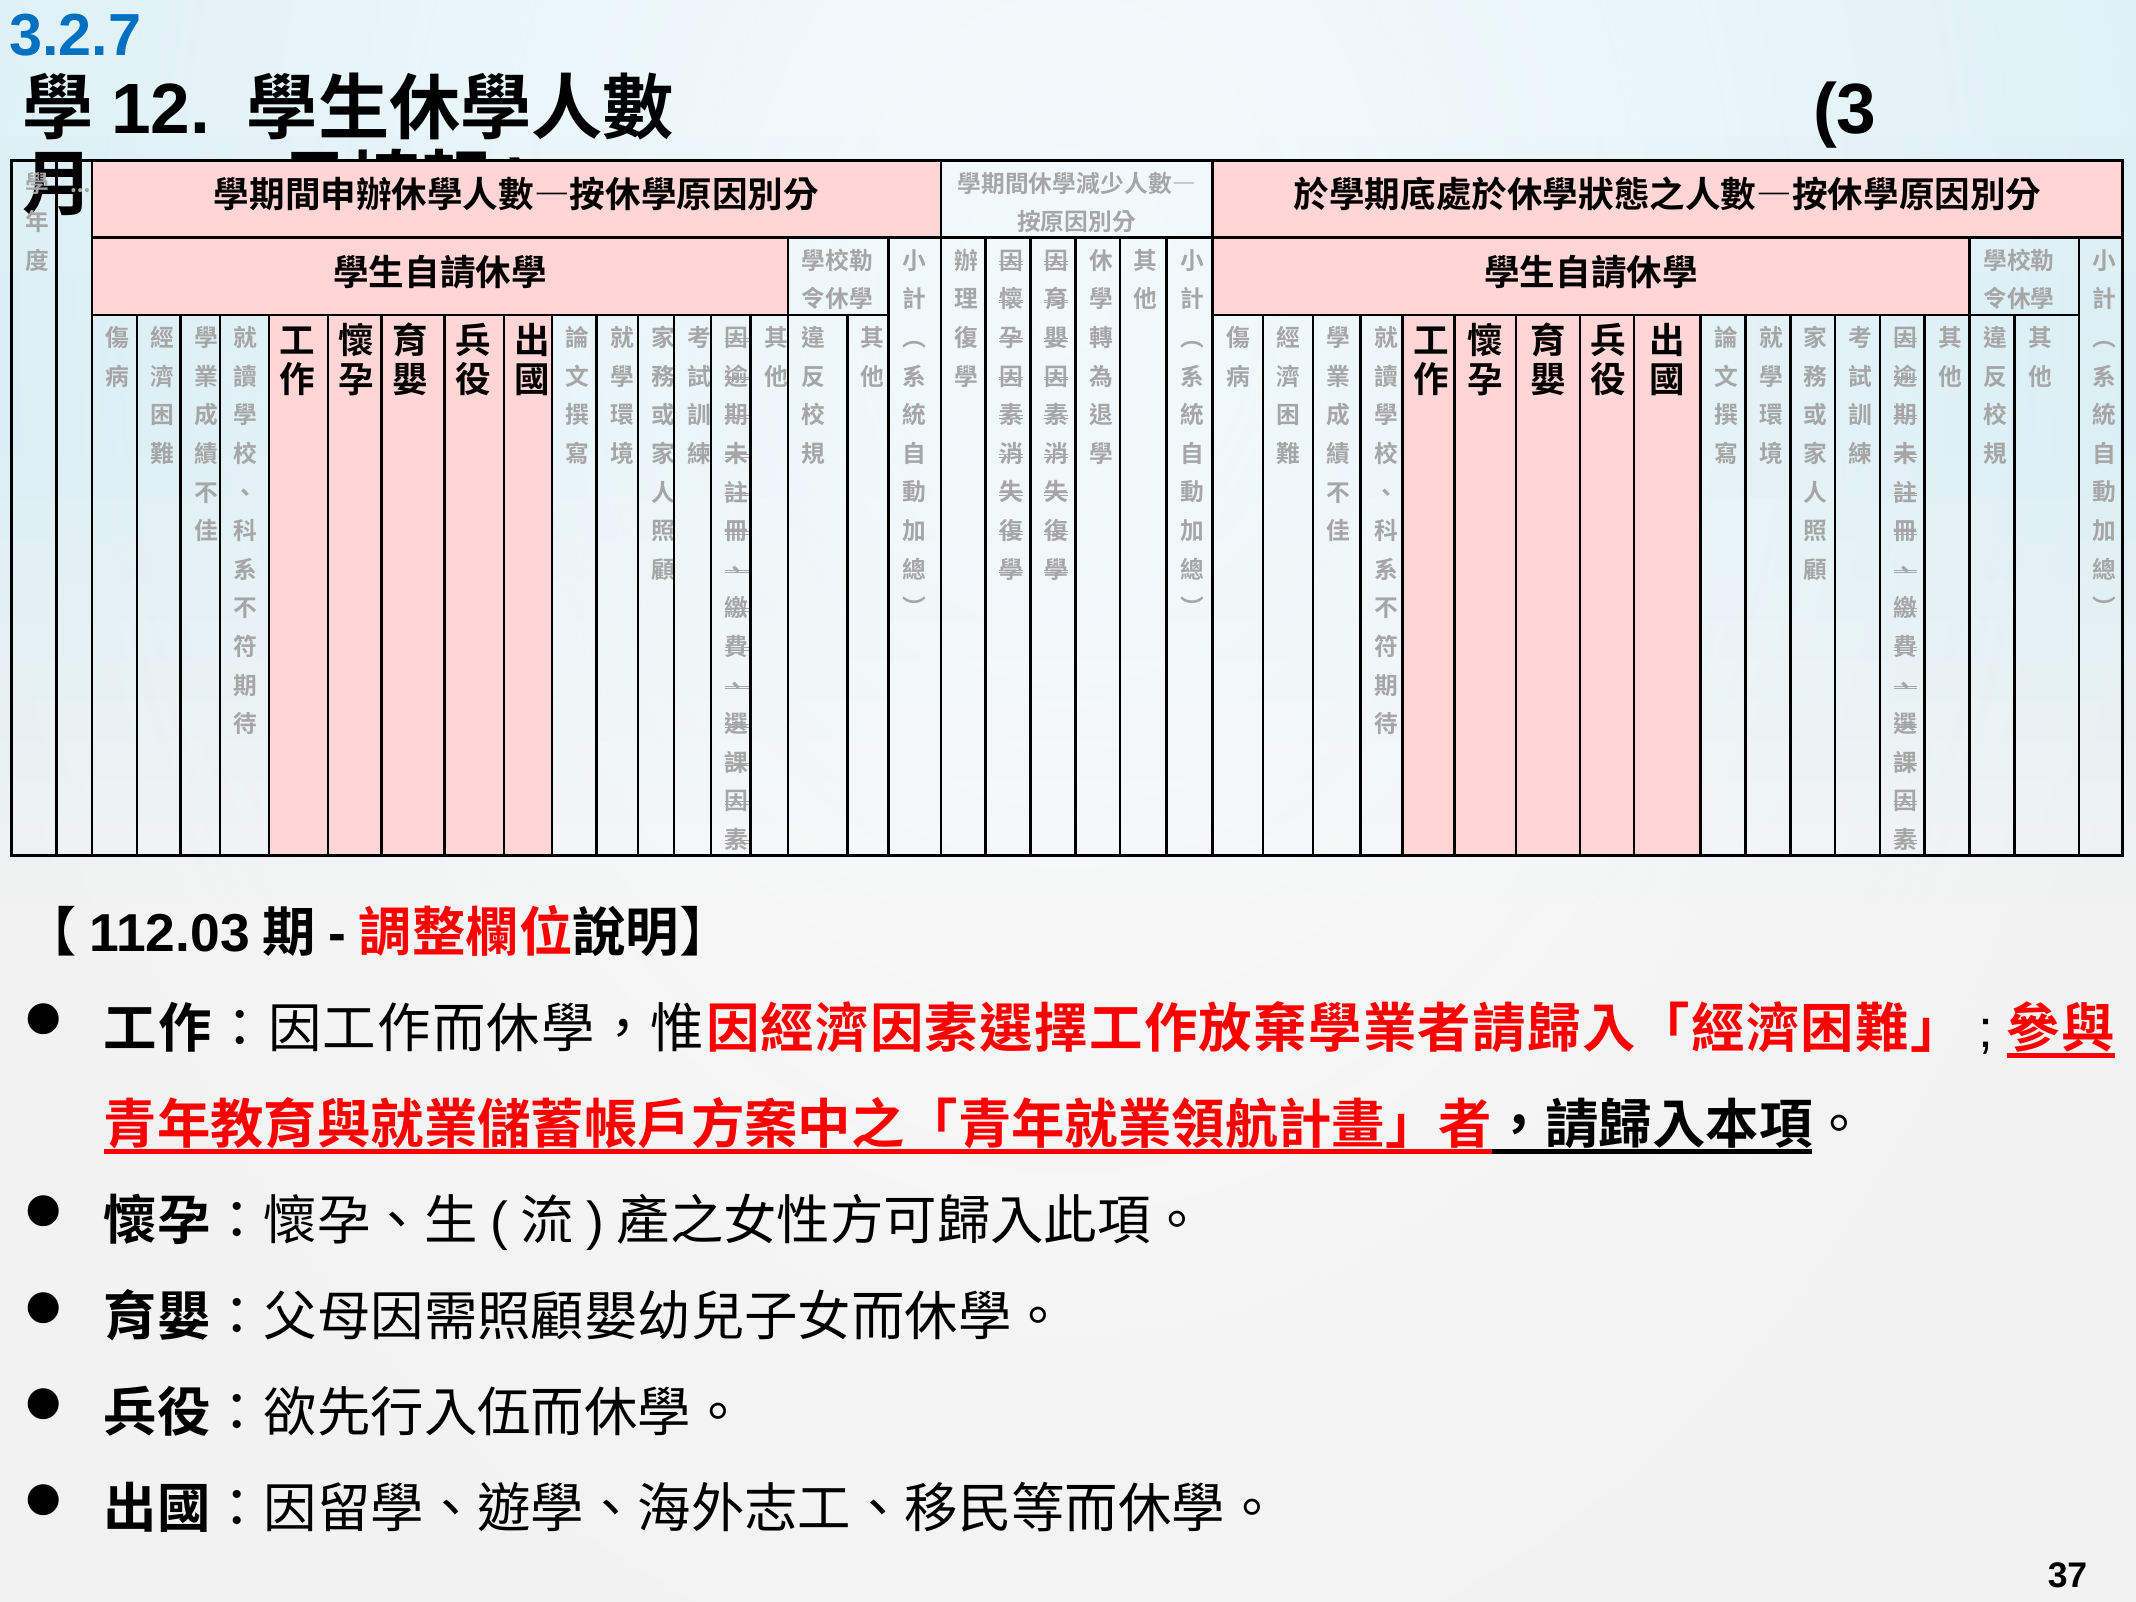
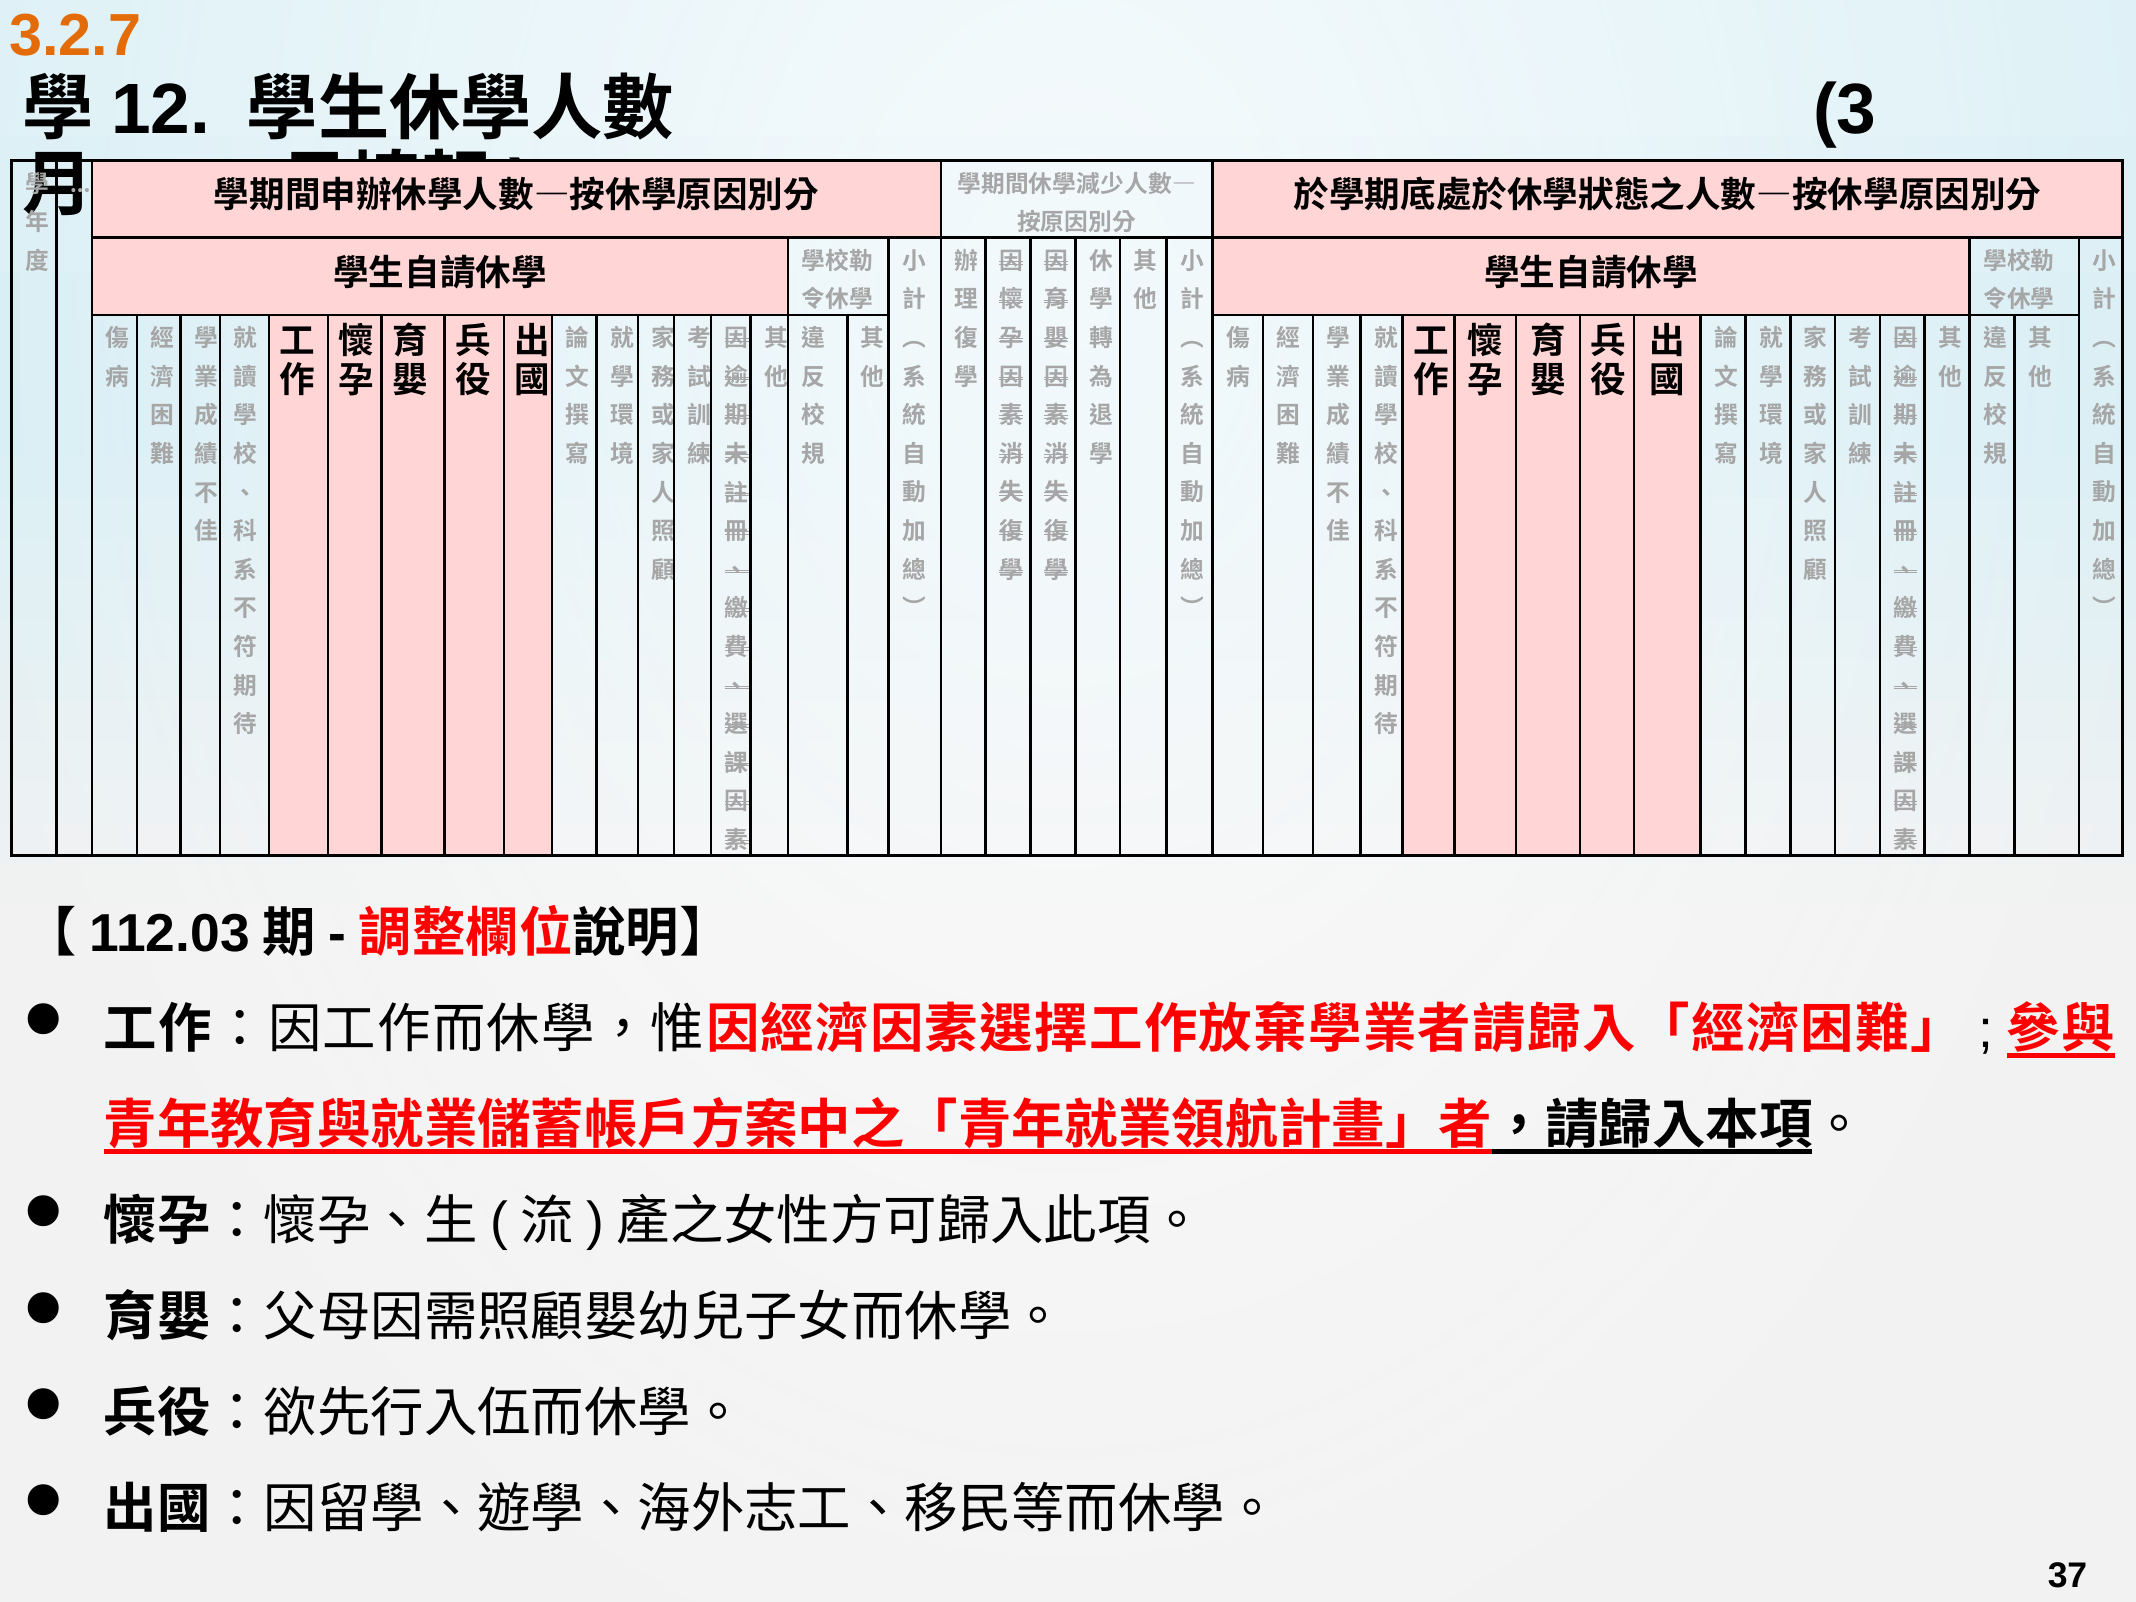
3.2.7 colour: blue -> orange (75, 36)
